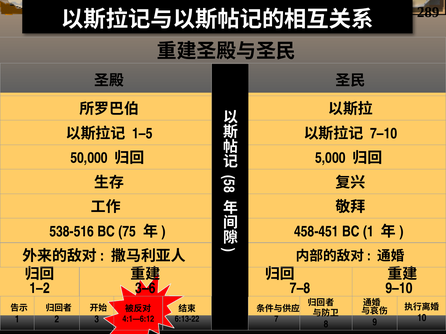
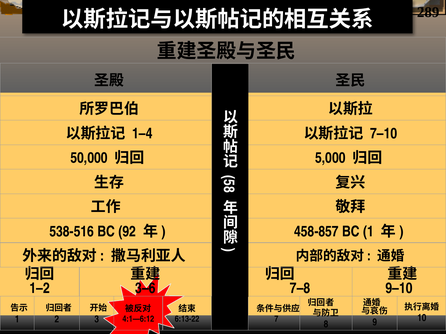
1–5: 1–5 -> 1–4 (142, 134)
75: 75 -> 92 (127, 232)
458-451: 458-451 -> 458-857 (316, 232)
